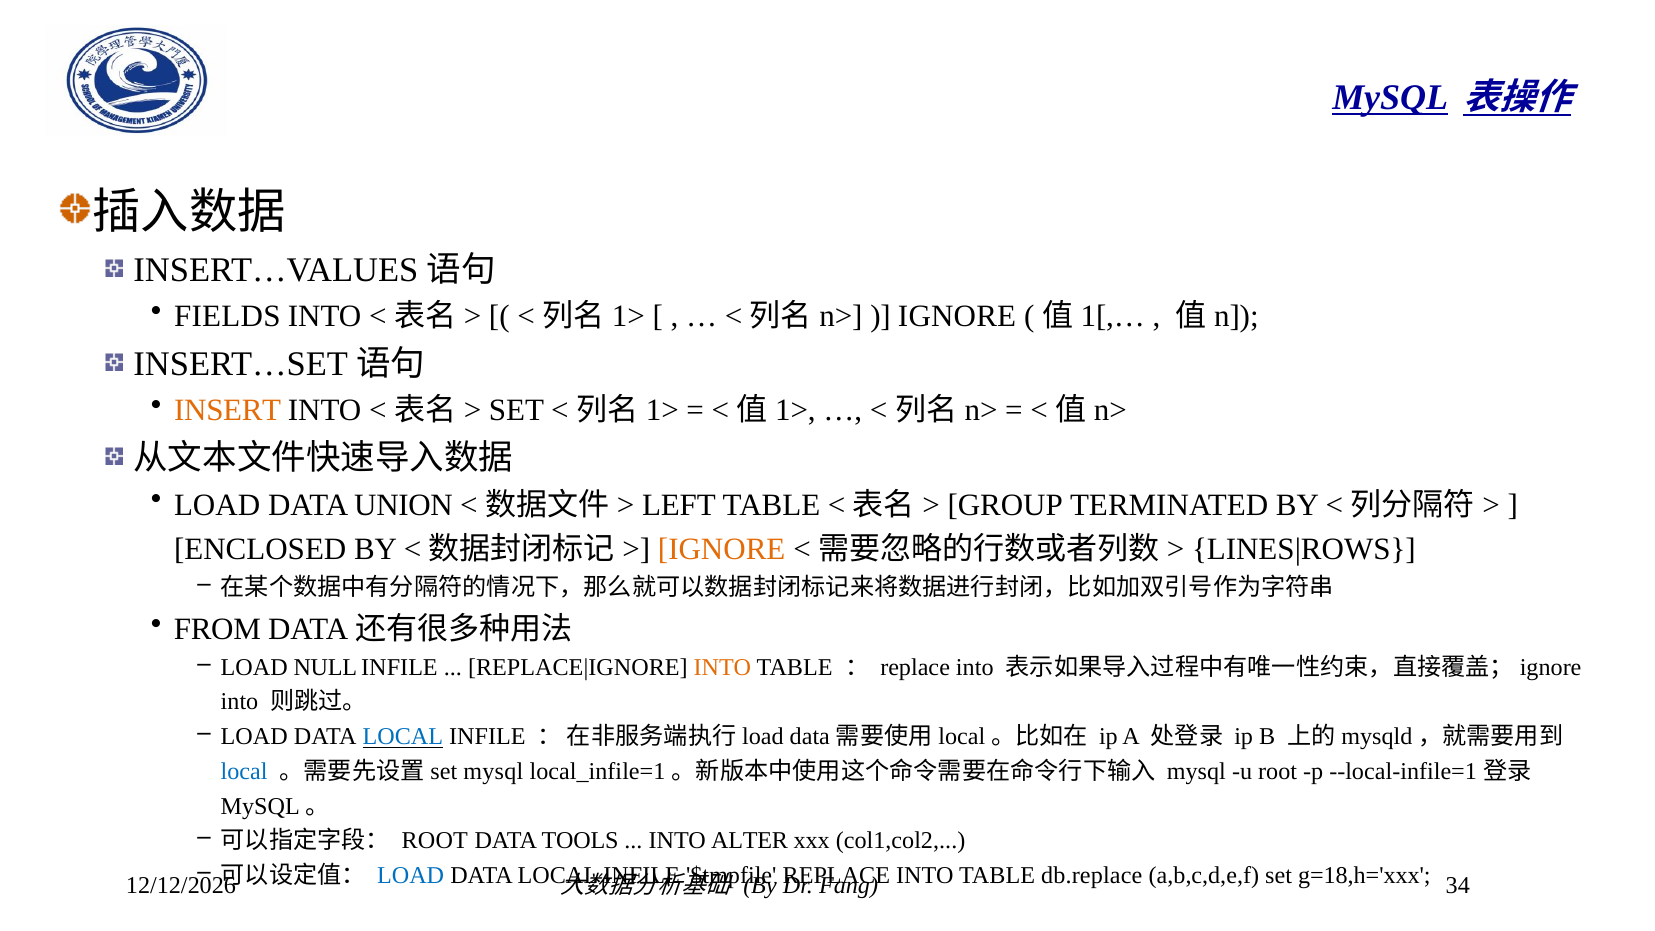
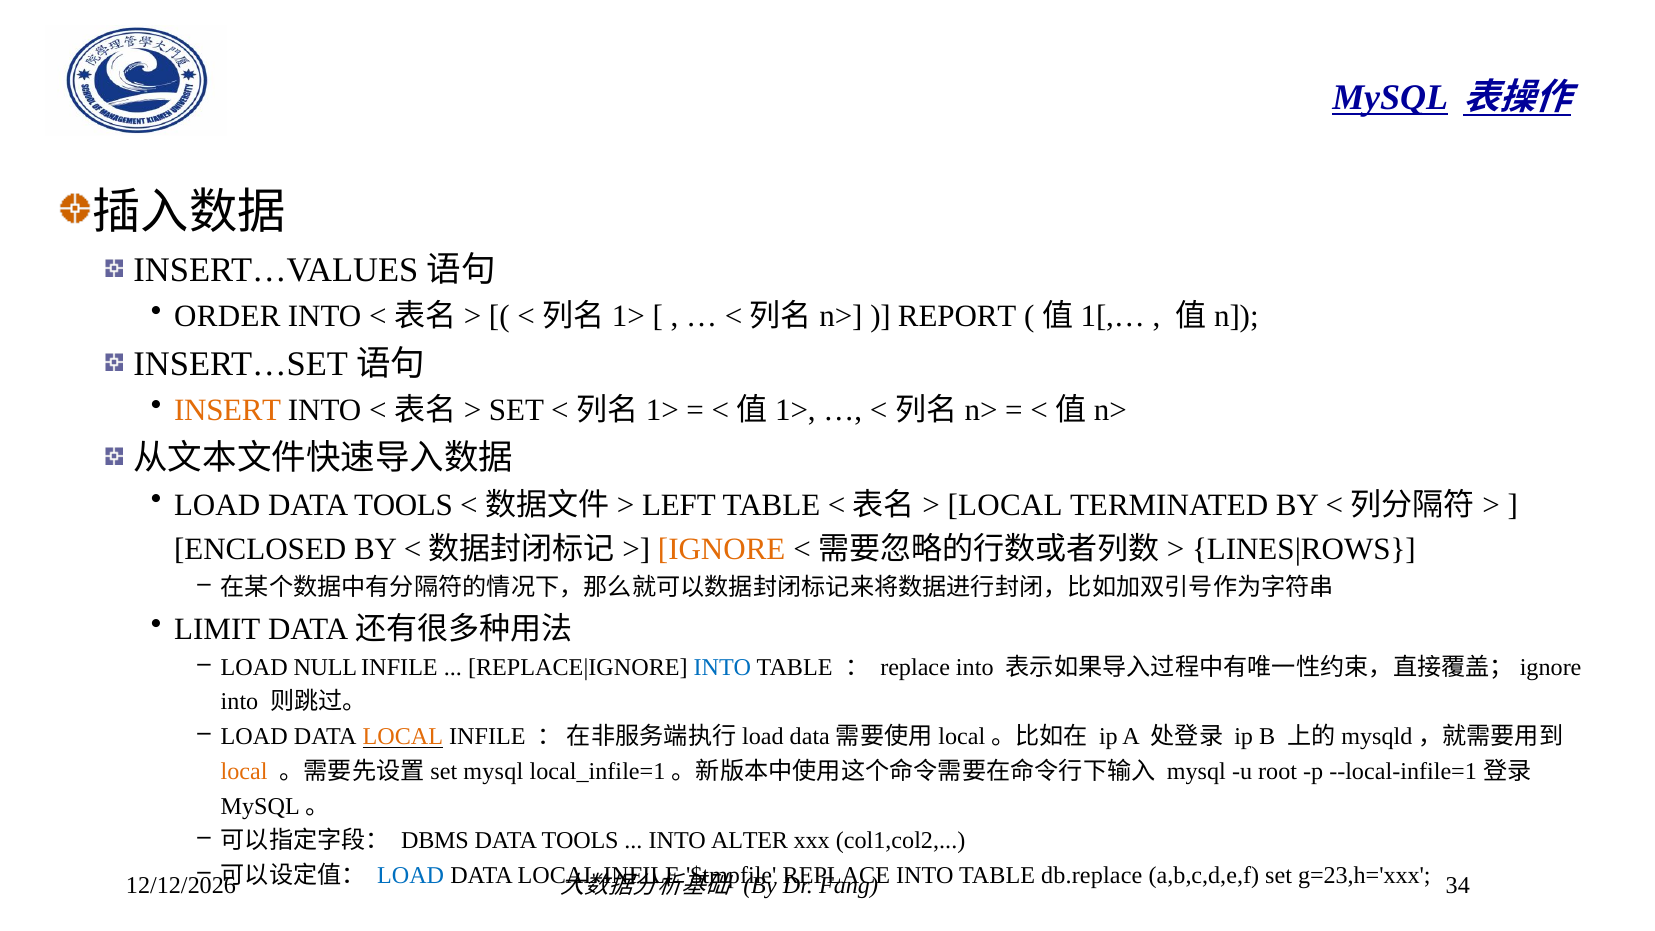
FIELDS: FIELDS -> ORDER (227, 316)
IGNORE: IGNORE -> REPORT (957, 316)
LOAD DATA UNION: UNION -> TOOLS (404, 505)
GROUP: GROUP -> LOCAL (1005, 505)
FROM: FROM -> LIMIT (217, 629)
INTO colour: orange -> blue (722, 667)
LOCAL colour: blue -> orange (403, 737)
local colour: blue -> orange (244, 771)
ROOT: ROOT -> DBMS (435, 841)
g=18,h='xxx: g=18,h='xxx -> g=23,h='xxx (1364, 876)
